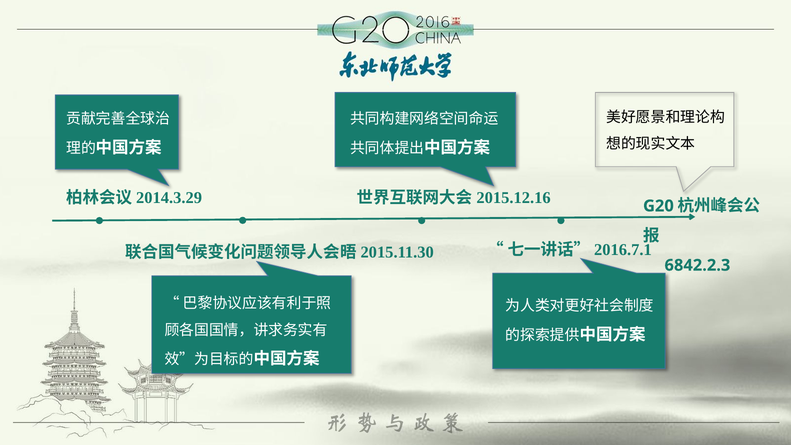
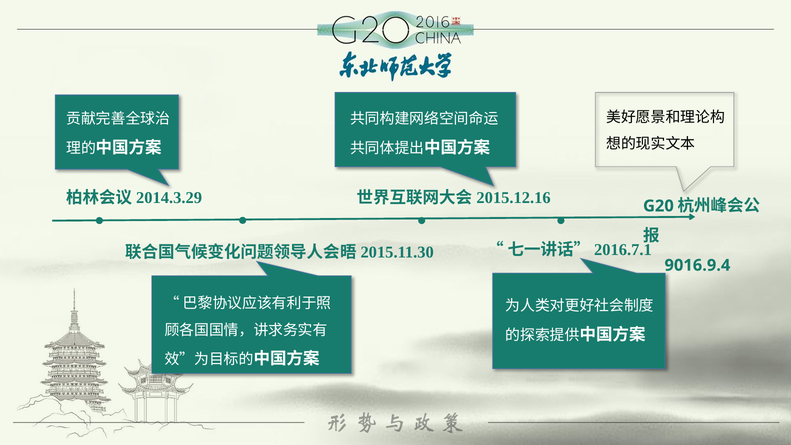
6842.2.3: 6842.2.3 -> 9016.9.4 (697, 265)
